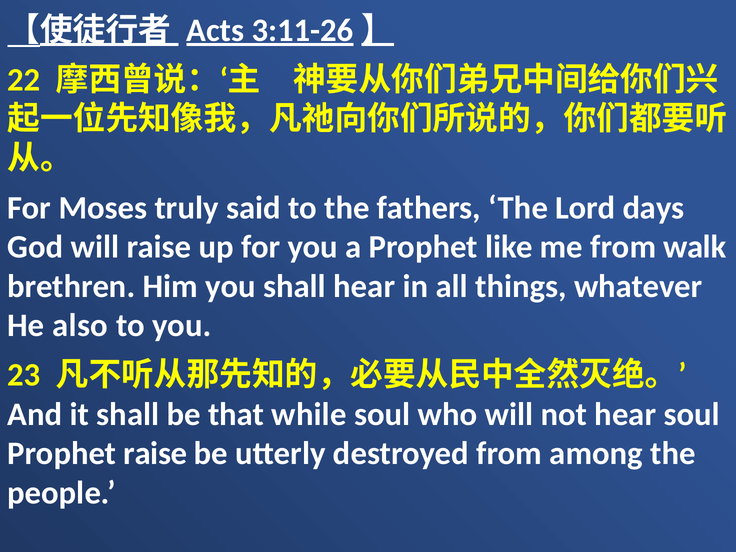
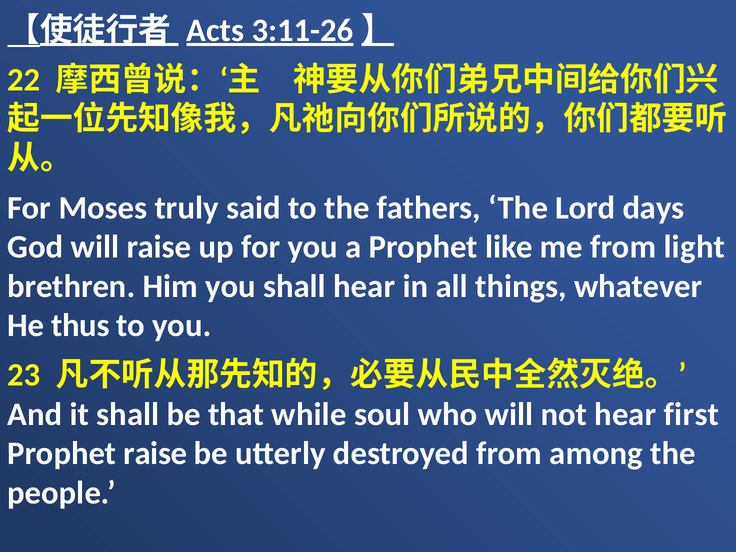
walk: walk -> light (694, 247)
also: also -> thus (80, 326)
hear soul: soul -> first (691, 414)
